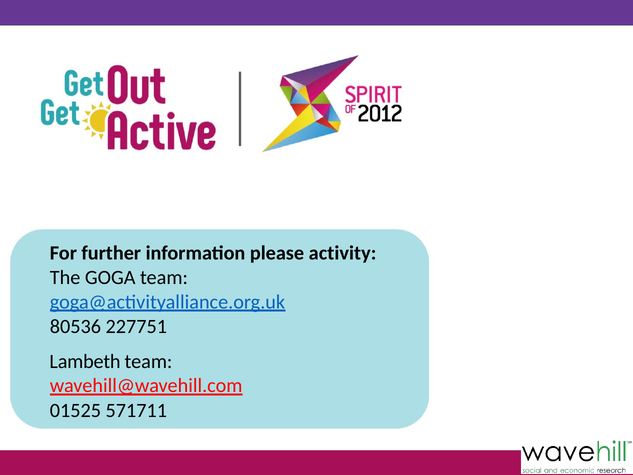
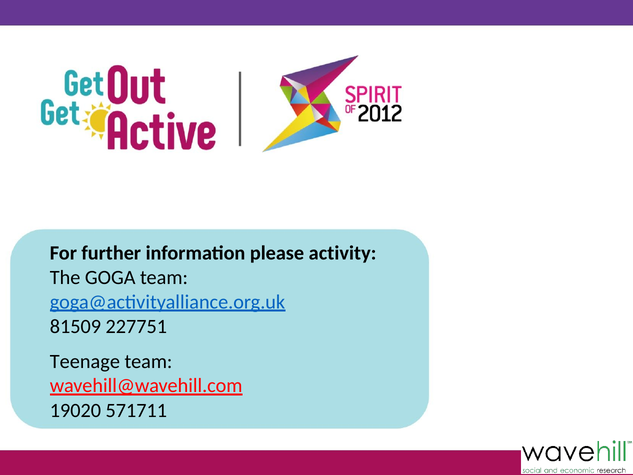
80536: 80536 -> 81509 (75, 327)
Lambeth: Lambeth -> Teenage (85, 361)
01525: 01525 -> 19020 (75, 410)
